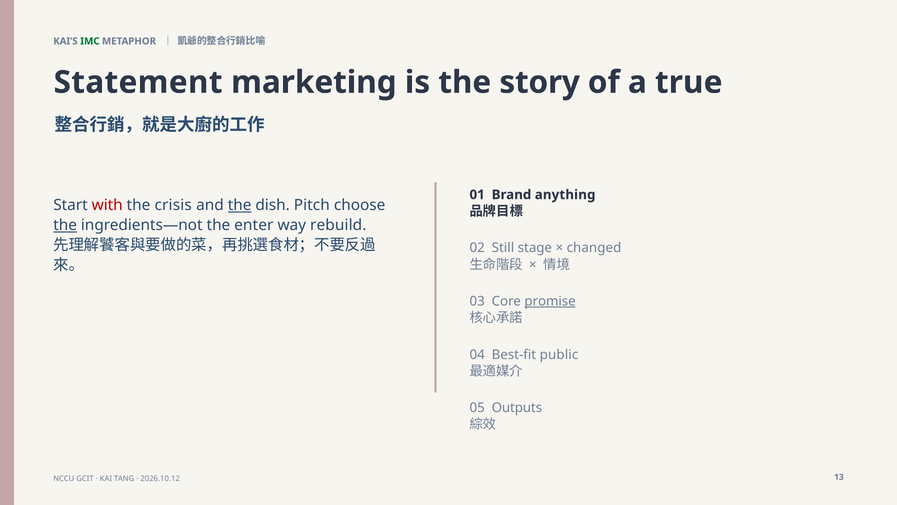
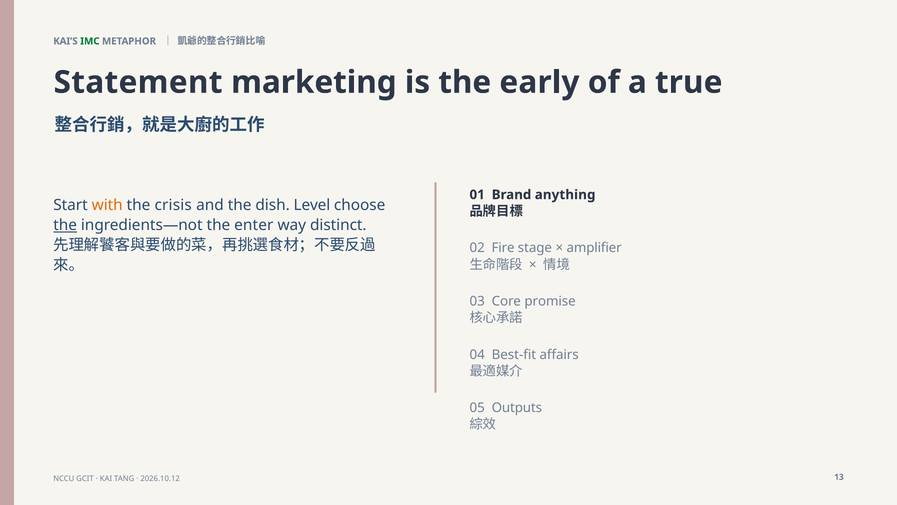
story: story -> early (539, 82)
with colour: red -> orange (107, 205)
the underline: present -> none (240, 205)
Pitch: Pitch -> Level (312, 205)
rebuild: rebuild -> distinct (338, 225)
Still: Still -> Fire (503, 248)
changed: changed -> amplifier (594, 248)
promise underline: present -> none (550, 301)
public: public -> affairs (559, 354)
